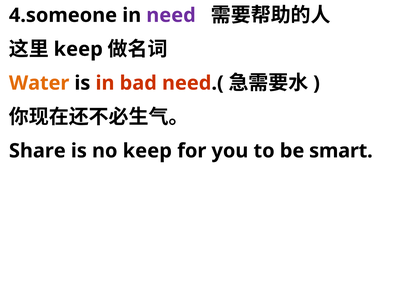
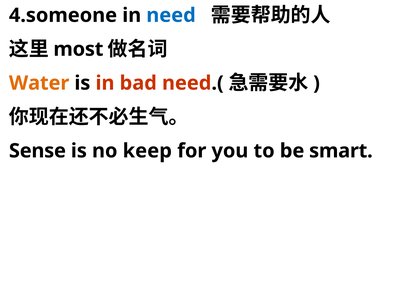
need colour: purple -> blue (171, 15)
keep: keep -> most (78, 49)
Share: Share -> Sense (37, 151)
